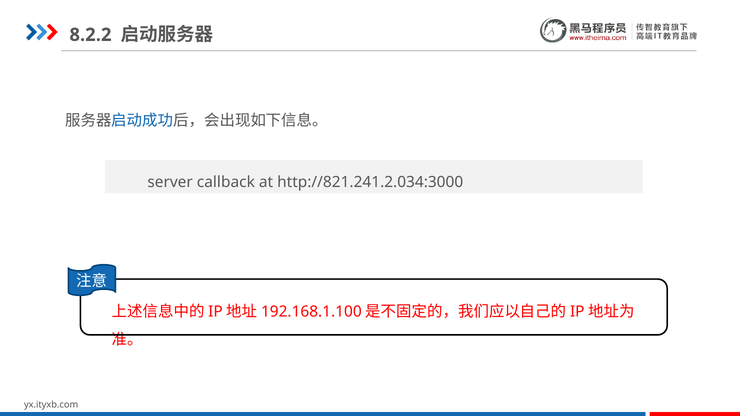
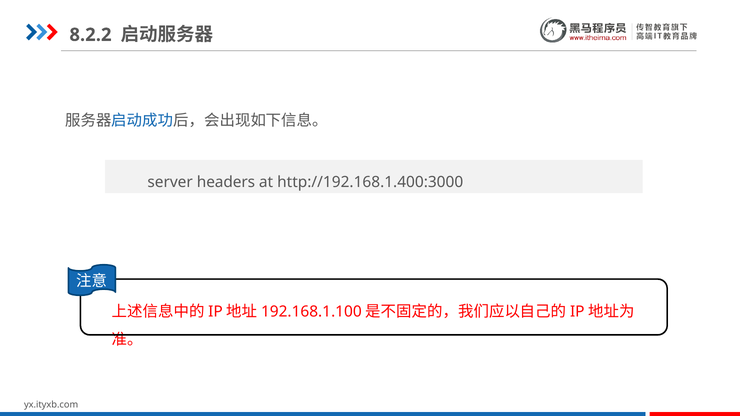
callback: callback -> headers (226, 182)
http://821.241.2.034:3000: http://821.241.2.034:3000 -> http://192.168.1.400:3000 (370, 182)
